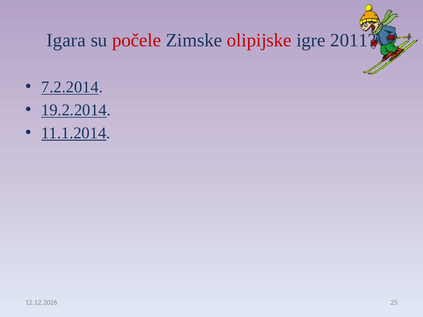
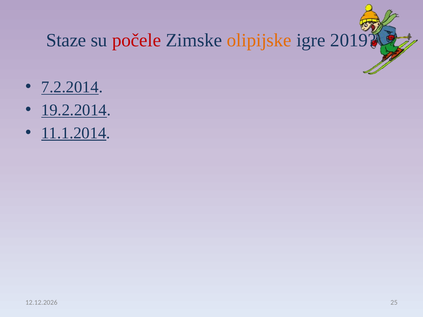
Igara: Igara -> Staze (66, 40)
olipijske colour: red -> orange (259, 40)
2011: 2011 -> 2019 (353, 40)
